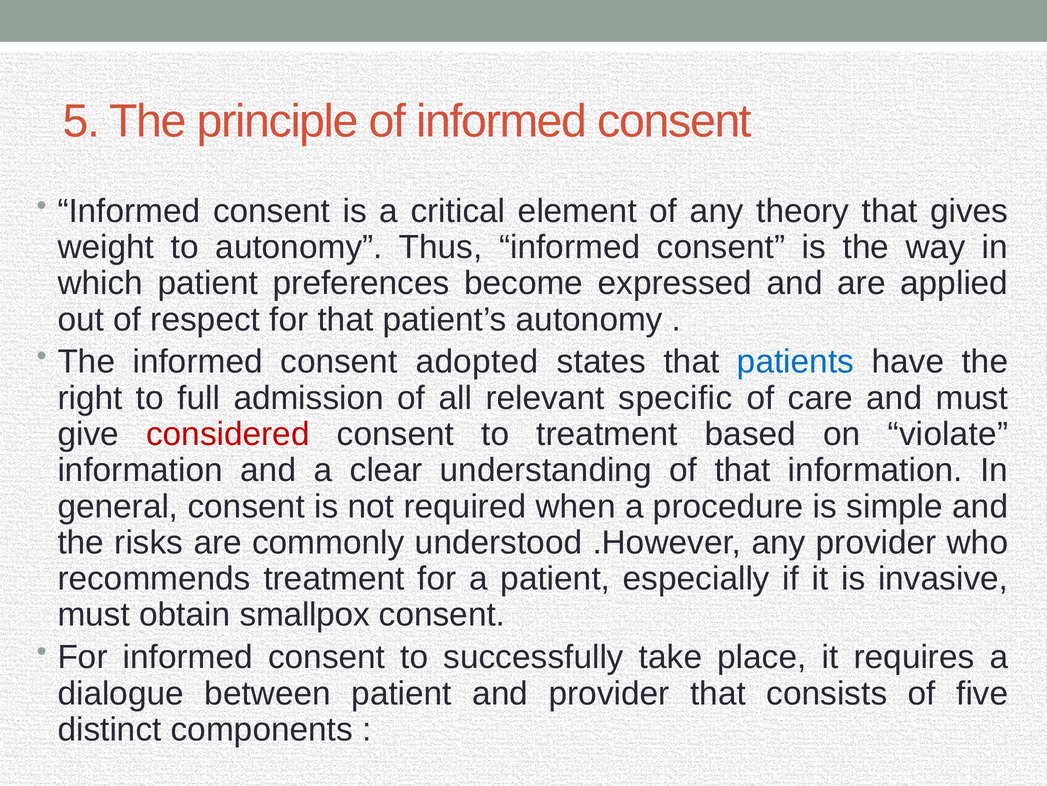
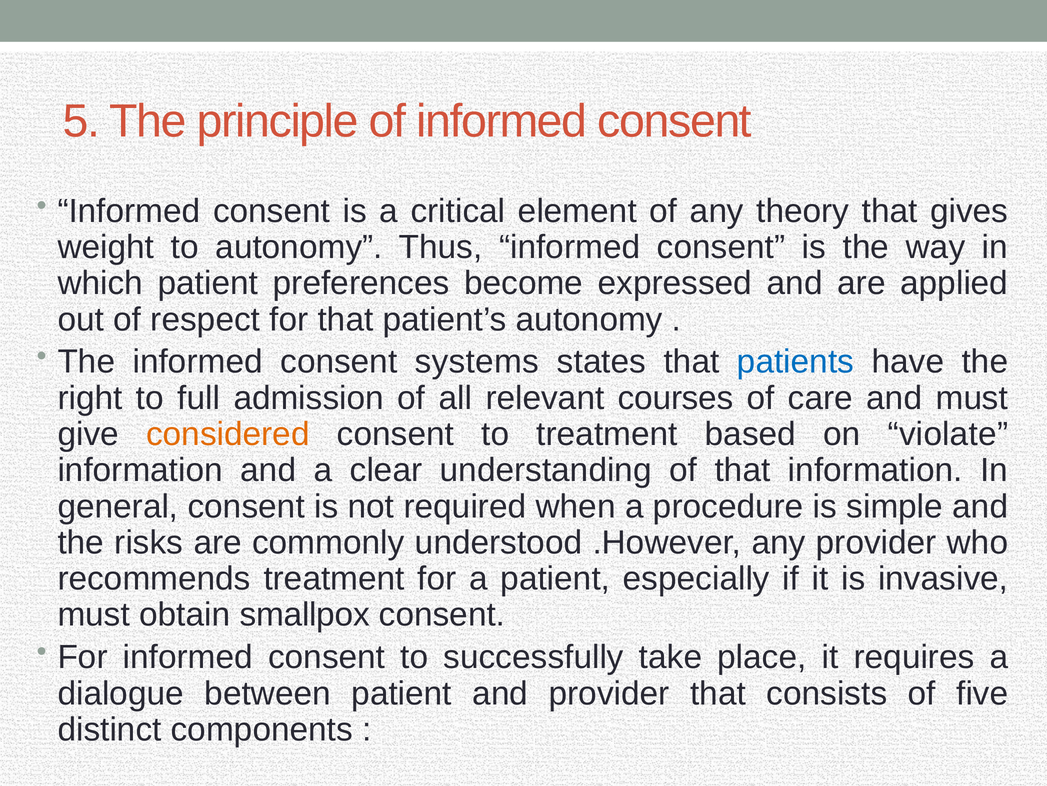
adopted: adopted -> systems (477, 362)
specific: specific -> courses (676, 398)
considered colour: red -> orange (228, 434)
